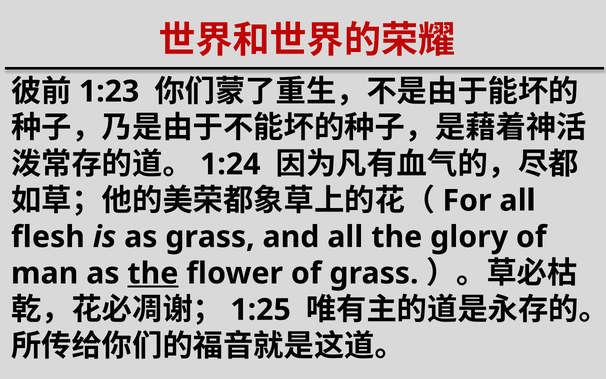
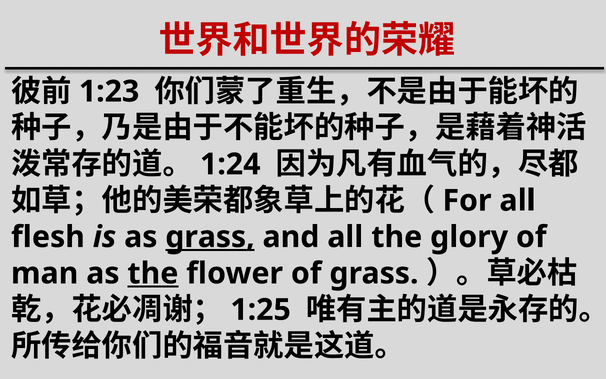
grass underline: none -> present (210, 237)
